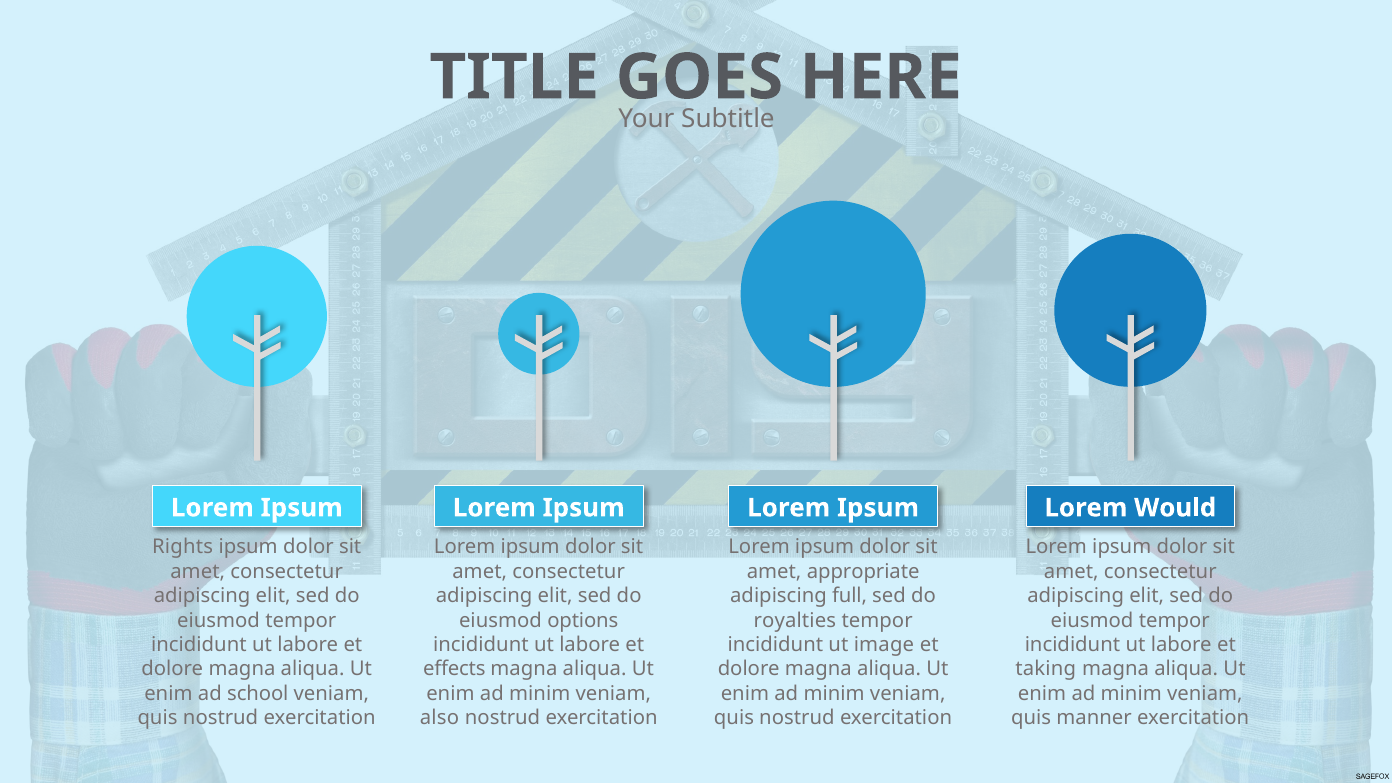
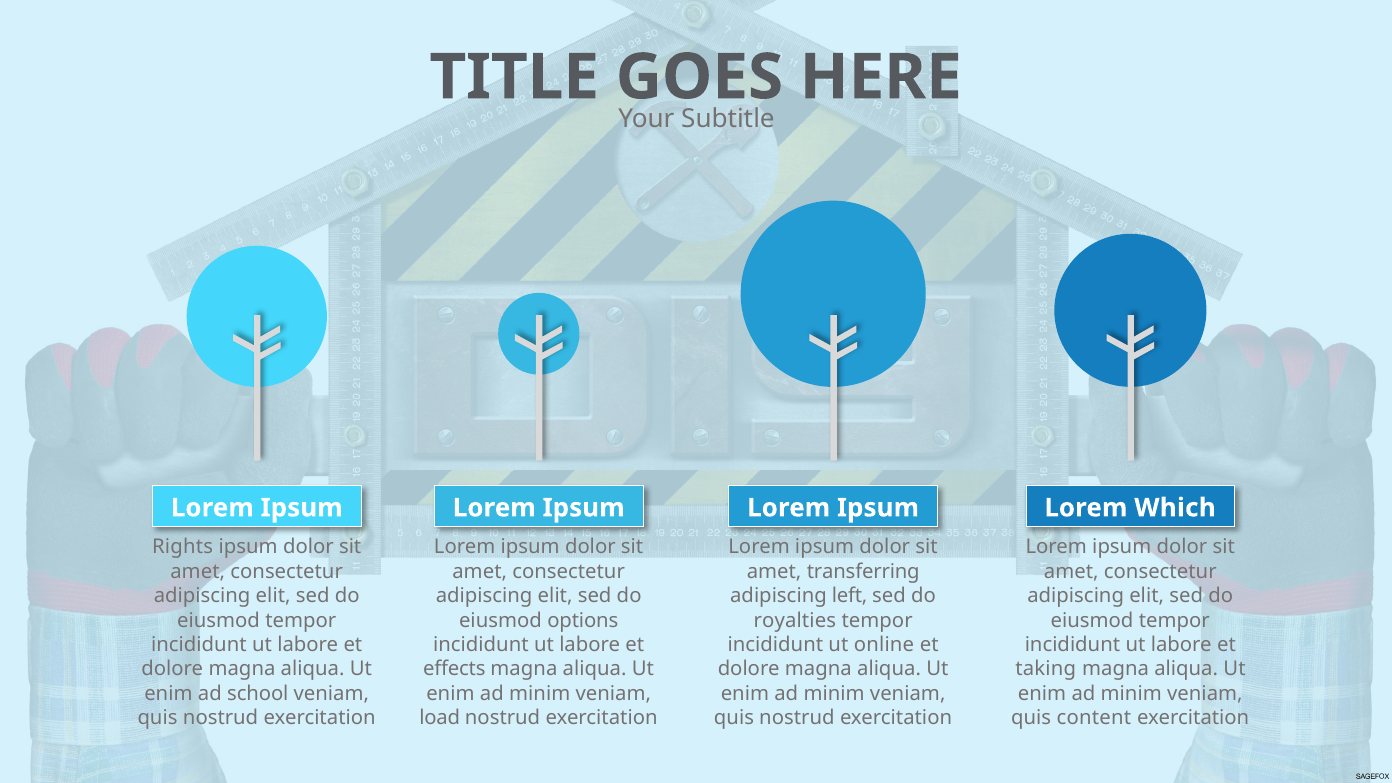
Would: Would -> Which (1175, 508)
appropriate: appropriate -> transferring (863, 572)
full: full -> left (850, 596)
image: image -> online (884, 645)
also: also -> load (440, 718)
manner: manner -> content (1094, 718)
